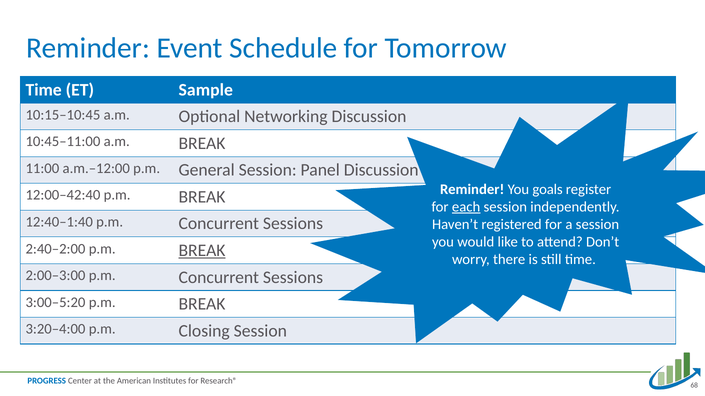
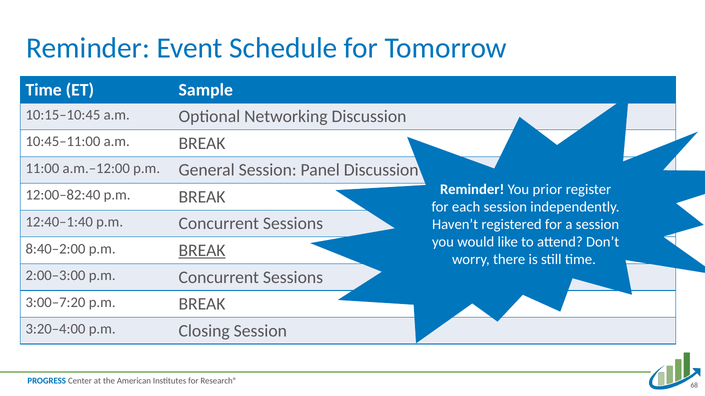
goals: goals -> prior (547, 189)
12:00–42:40: 12:00–42:40 -> 12:00–82:40 (63, 195)
each underline: present -> none (466, 207)
2:40–2:00: 2:40–2:00 -> 8:40–2:00 (55, 249)
3:00–5:20: 3:00–5:20 -> 3:00–7:20 (55, 303)
